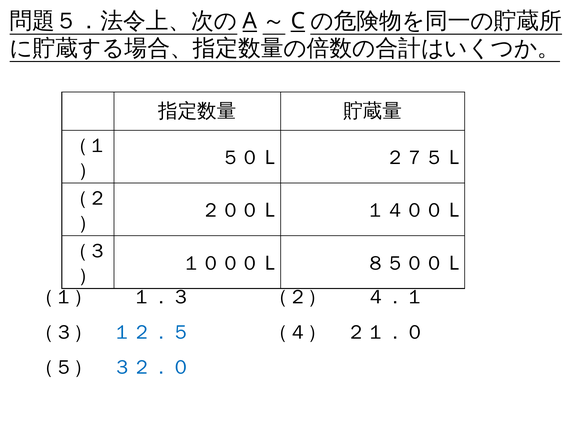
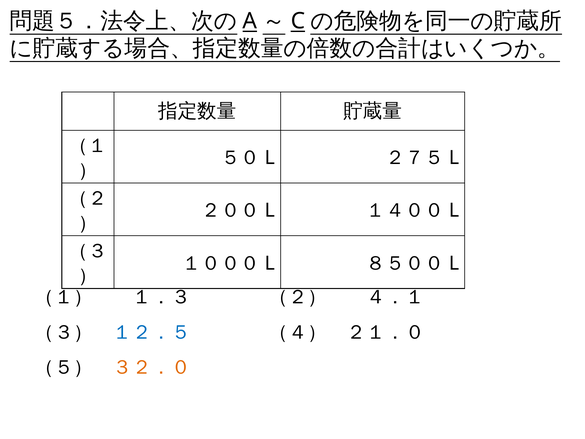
３２．０ colour: blue -> orange (152, 367)
